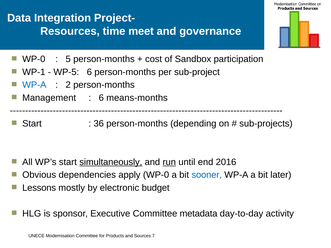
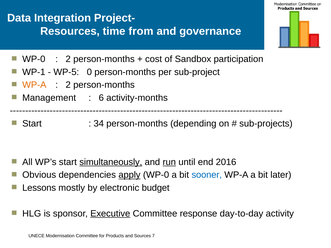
meet: meet -> from (141, 31)
5: 5 -> 2 (68, 59)
WP-5 6: 6 -> 0 (89, 72)
WP-A colour: blue -> orange (34, 85)
means-months: means-months -> activity-months (137, 98)
36: 36 -> 34 (99, 124)
apply underline: none -> present (129, 175)
Executive underline: none -> present (110, 214)
metadata: metadata -> response (199, 214)
